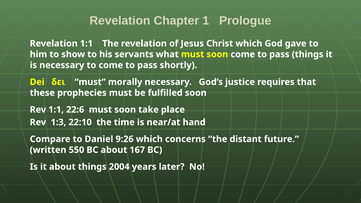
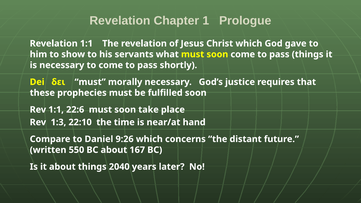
2004: 2004 -> 2040 (119, 167)
